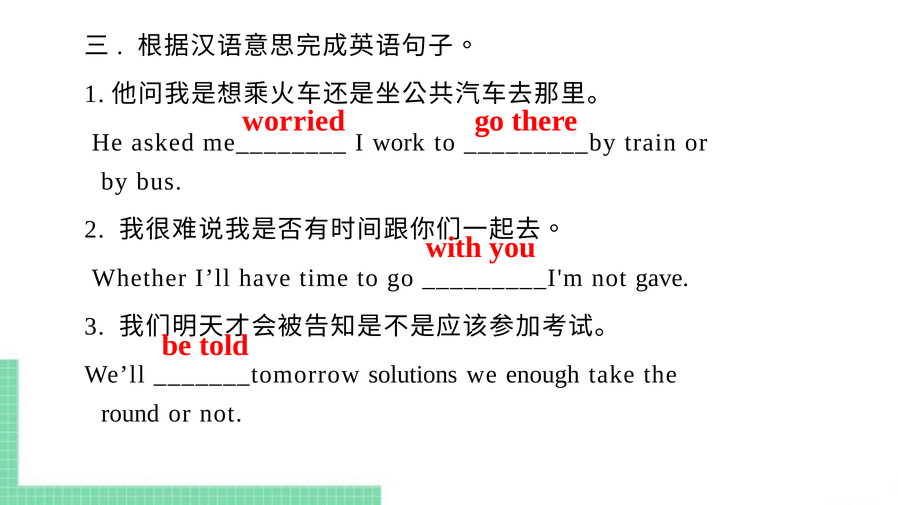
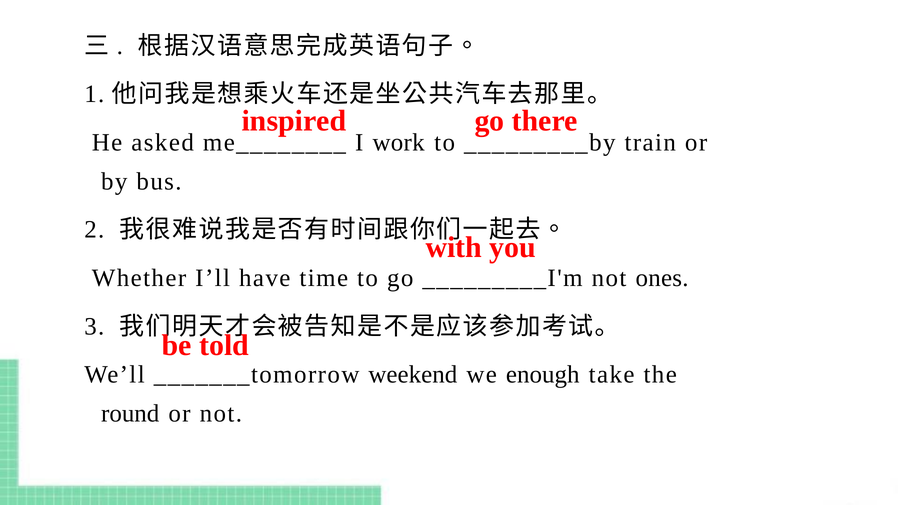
worried: worried -> inspired (294, 121)
gave: gave -> ones (662, 278)
solutions: solutions -> weekend (413, 375)
